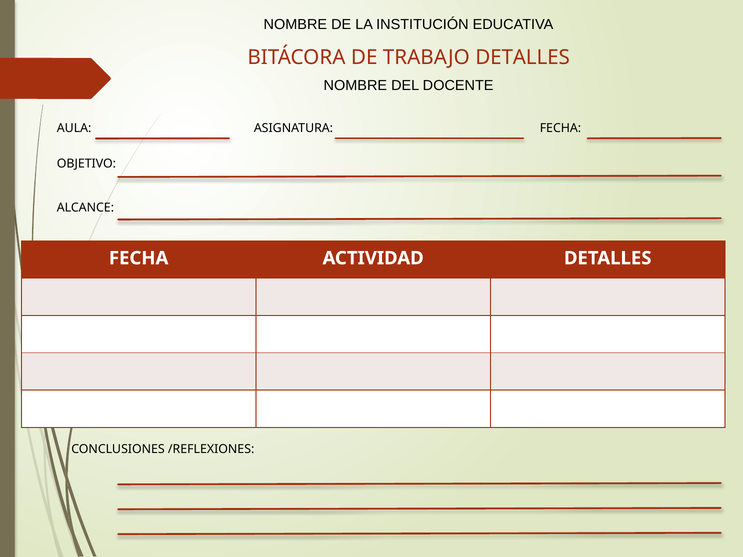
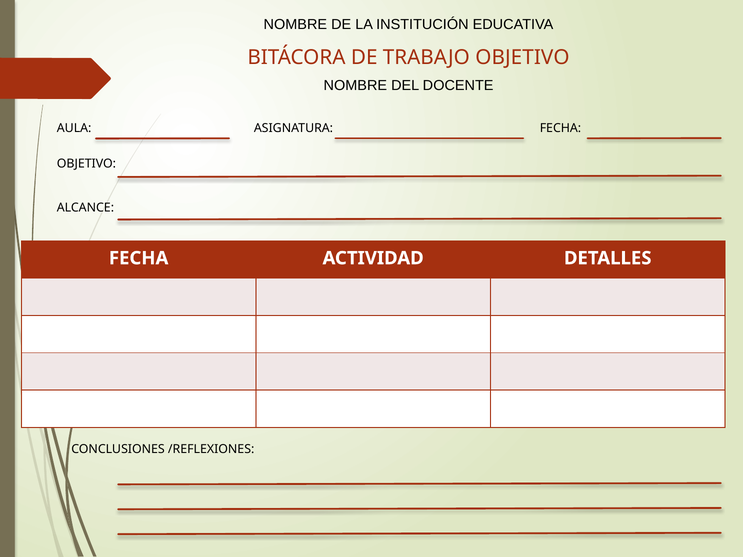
TRABAJO DETALLES: DETALLES -> OBJETIVO (522, 58)
